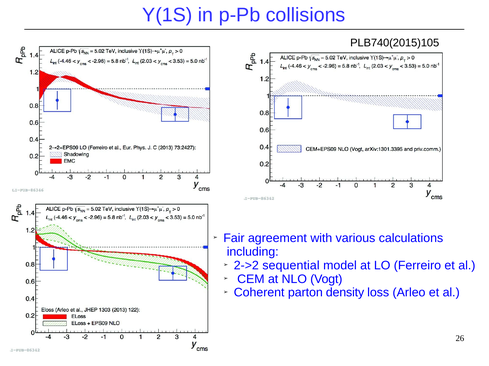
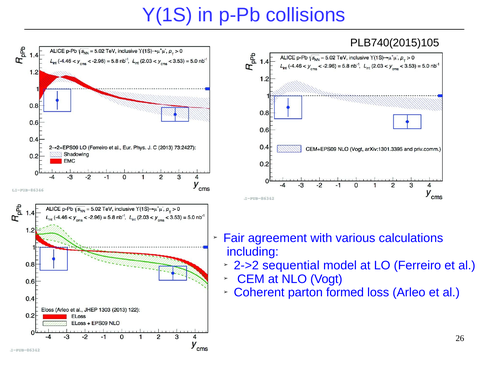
density: density -> formed (345, 293)
